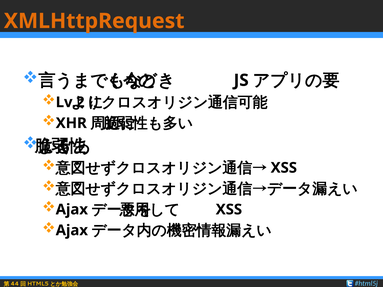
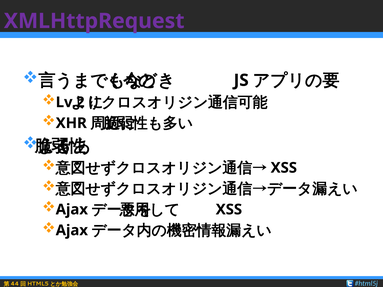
XMLHttpRequest colour: orange -> purple (94, 21)
